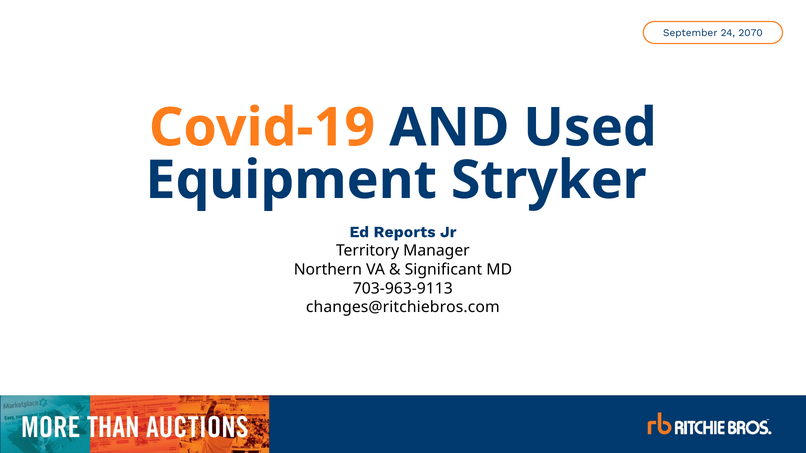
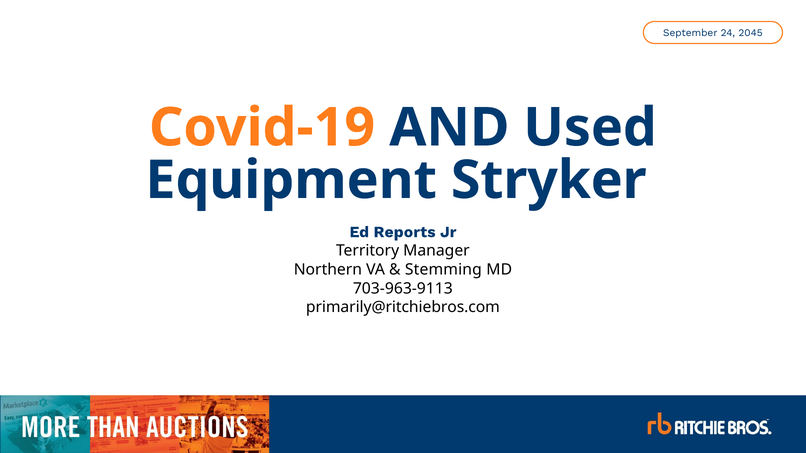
2070: 2070 -> 2045 (751, 33)
Significant: Significant -> Stemming (443, 270)
changes@ritchiebros.com: changes@ritchiebros.com -> primarily@ritchiebros.com (403, 307)
